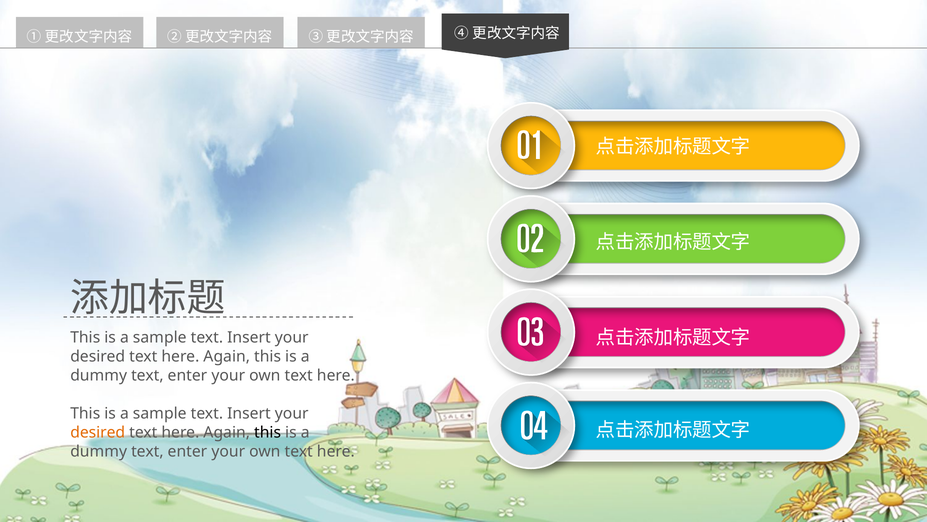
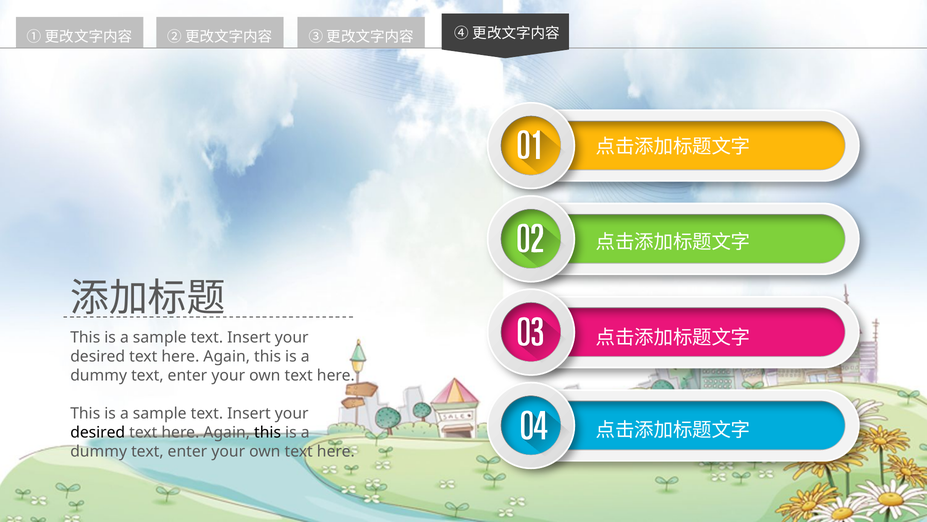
desired colour: orange -> black (98, 432)
